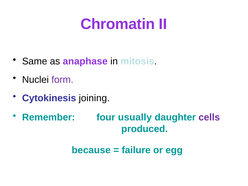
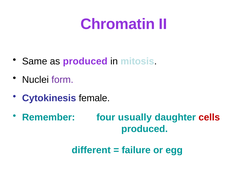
as anaphase: anaphase -> produced (85, 61)
joining: joining -> female (94, 98)
cells colour: purple -> red (209, 117)
because: because -> different (91, 150)
